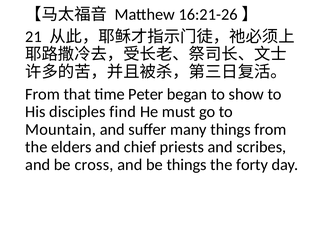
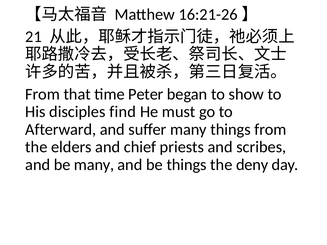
Mountain: Mountain -> Afterward (61, 130)
be cross: cross -> many (94, 165)
forty: forty -> deny (252, 165)
